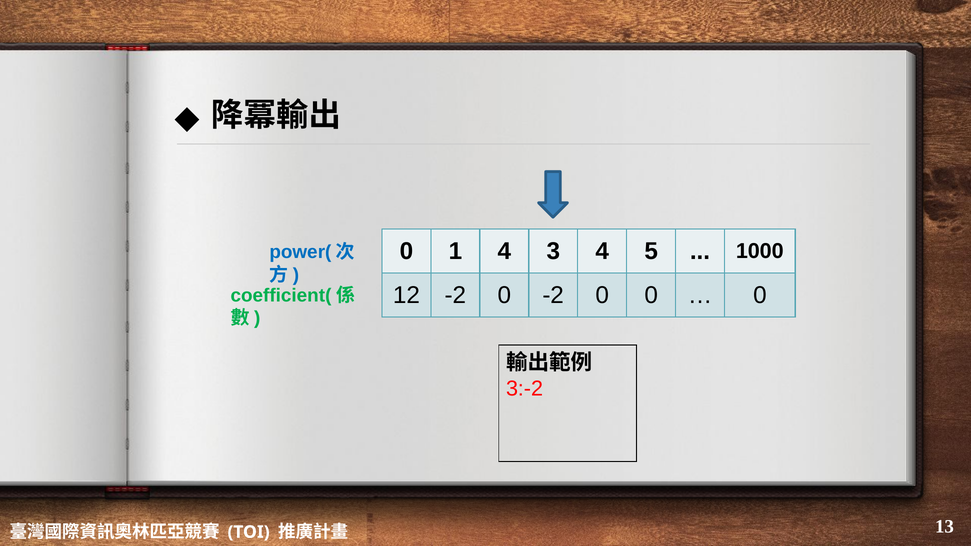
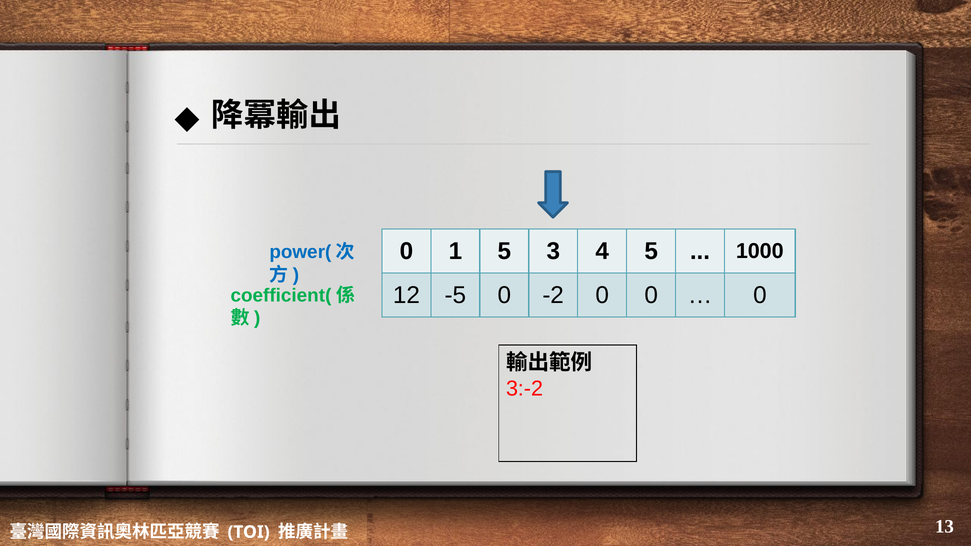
1 4: 4 -> 5 (504, 251)
12 -2: -2 -> -5 (455, 295)
